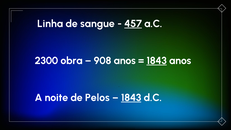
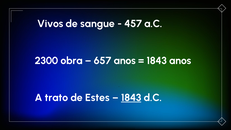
Linha: Linha -> Vivos (50, 24)
457 underline: present -> none (133, 24)
908: 908 -> 657 (102, 61)
1843 underline: present -> none (157, 61)
noite: noite -> trato (56, 98)
Pelos: Pelos -> Estes (97, 98)
